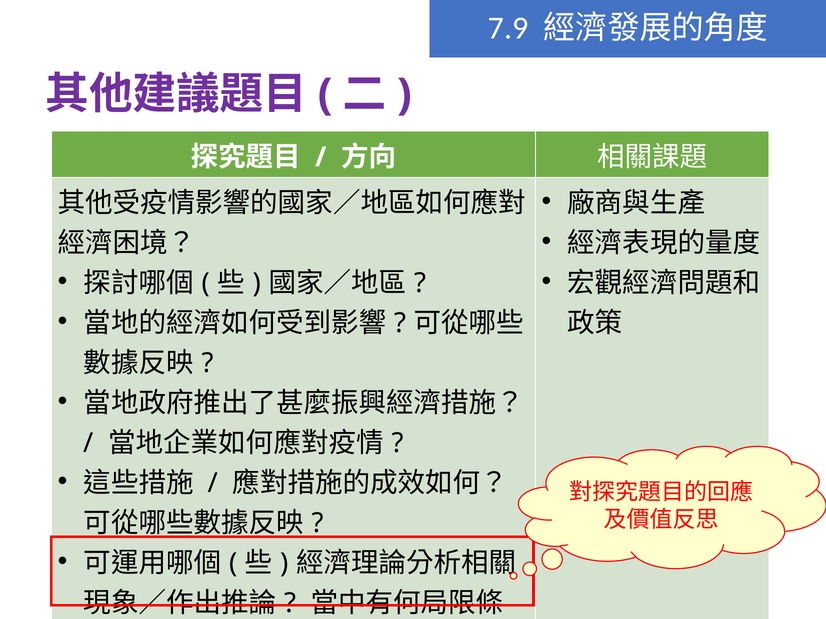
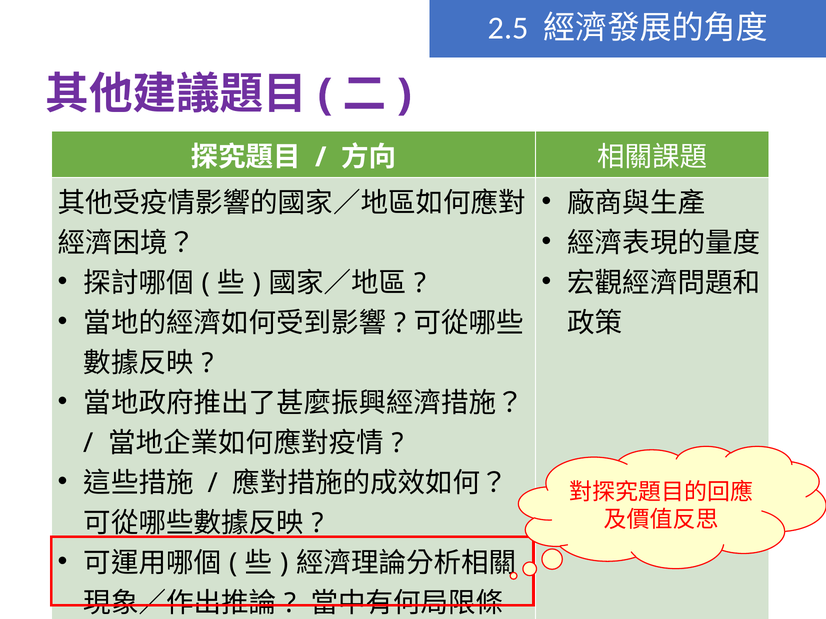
7.9: 7.9 -> 2.5 (508, 28)
